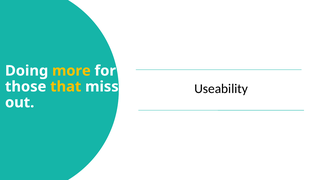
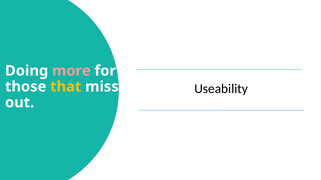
more colour: yellow -> pink (71, 71)
